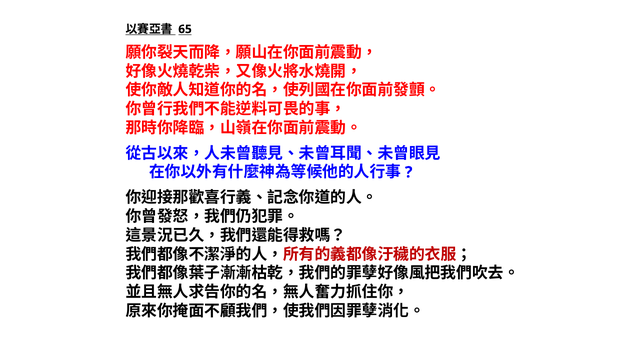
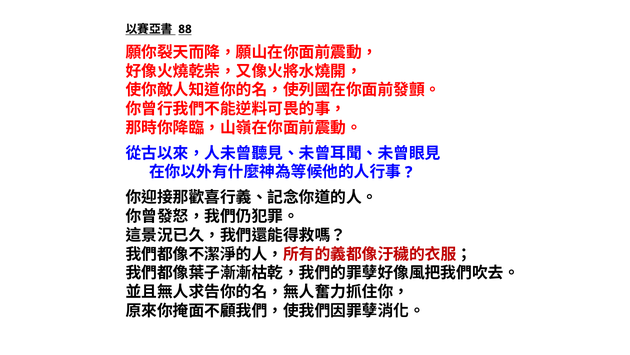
65: 65 -> 88 (185, 29)
